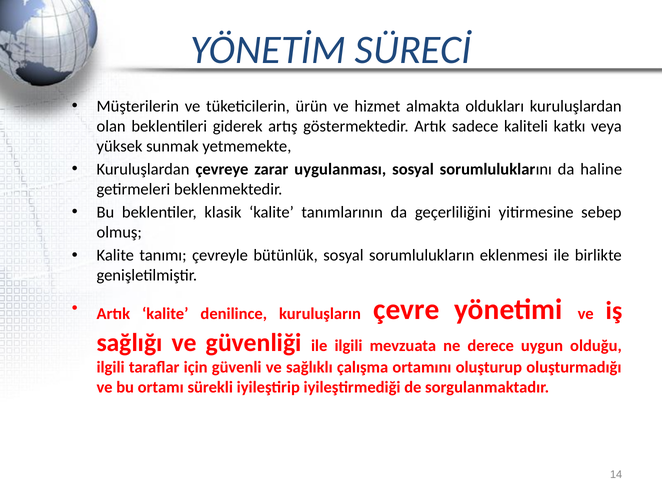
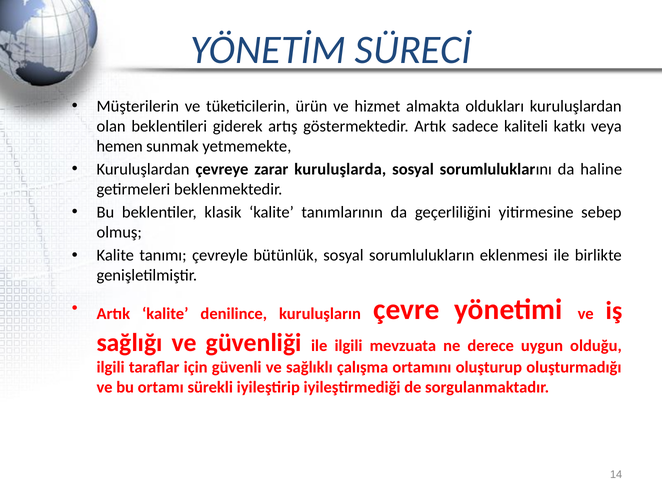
yüksek: yüksek -> hemen (120, 146)
uygulanması: uygulanması -> kuruluşlarda (340, 169)
